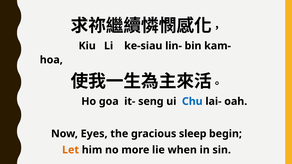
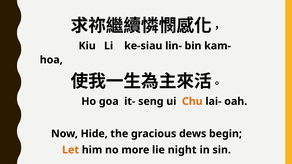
Chu colour: blue -> orange (192, 102)
Eyes: Eyes -> Hide (94, 134)
sleep: sleep -> dews (193, 134)
when: when -> night (182, 150)
